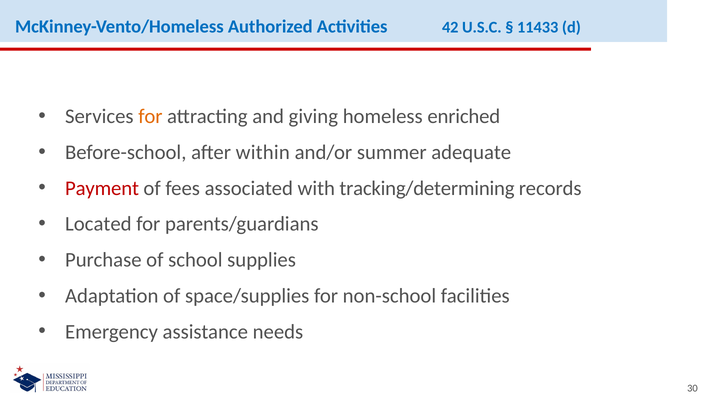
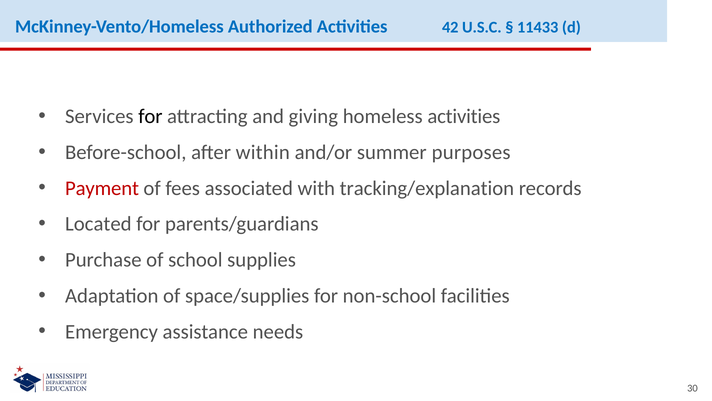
for colour: orange -> black (150, 116)
homeless enriched: enriched -> activities (464, 116)
adequate: adequate -> purposes (471, 152)
tracking/determining: tracking/determining -> tracking/explanation (427, 188)
